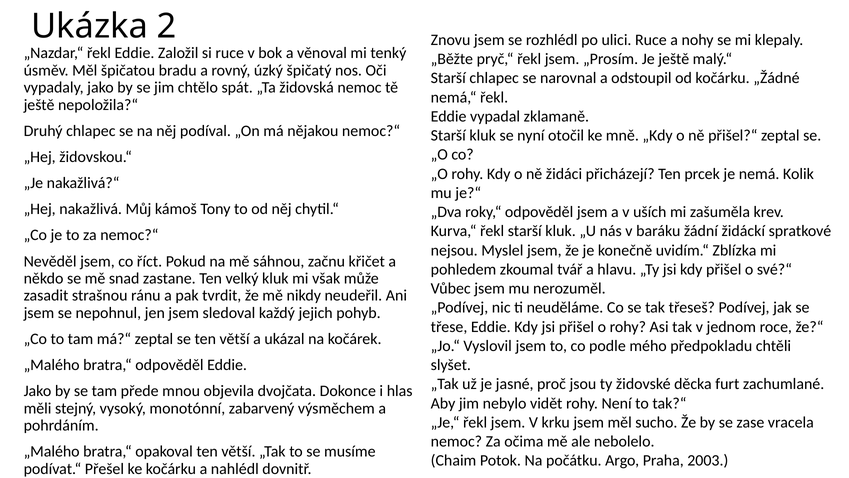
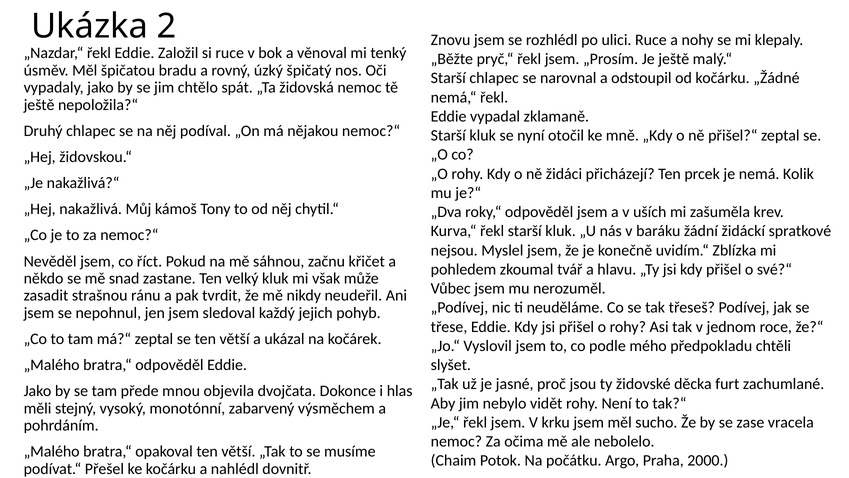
2003: 2003 -> 2000 (708, 460)
